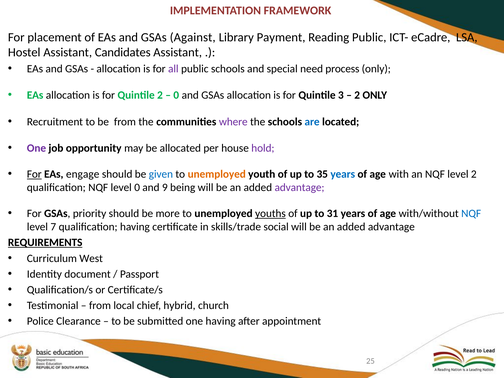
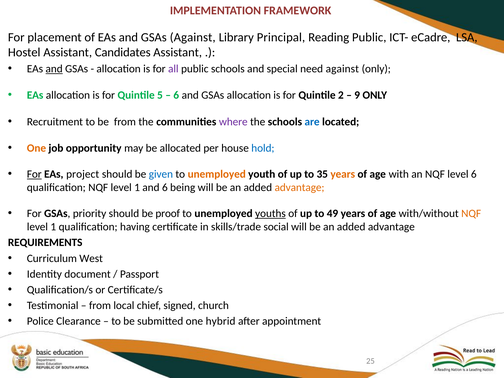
Payment: Payment -> Principal (281, 37)
and underline: none -> present (54, 69)
need process: process -> against (342, 69)
Quintile 2: 2 -> 5 (160, 95)
0: 0 -> 6 (176, 95)
3: 3 -> 2 (341, 95)
2: 2 -> 9 (357, 95)
One colour: purple -> orange (36, 148)
hold colour: purple -> blue (263, 148)
engage: engage -> project (83, 174)
years colour: blue -> orange (343, 174)
level 2: 2 -> 6 (474, 174)
qualification NQF level 0: 0 -> 1 (137, 188)
and 9: 9 -> 6 (165, 188)
advantage colour: purple -> orange (300, 188)
more: more -> proof (168, 214)
31: 31 -> 49 (332, 214)
NQF colour: blue -> orange (471, 214)
7: 7 -> 1 (53, 227)
REQUIREMENTS underline: present -> none (45, 243)
hybrid: hybrid -> signed (180, 305)
one having: having -> hybrid (221, 321)
